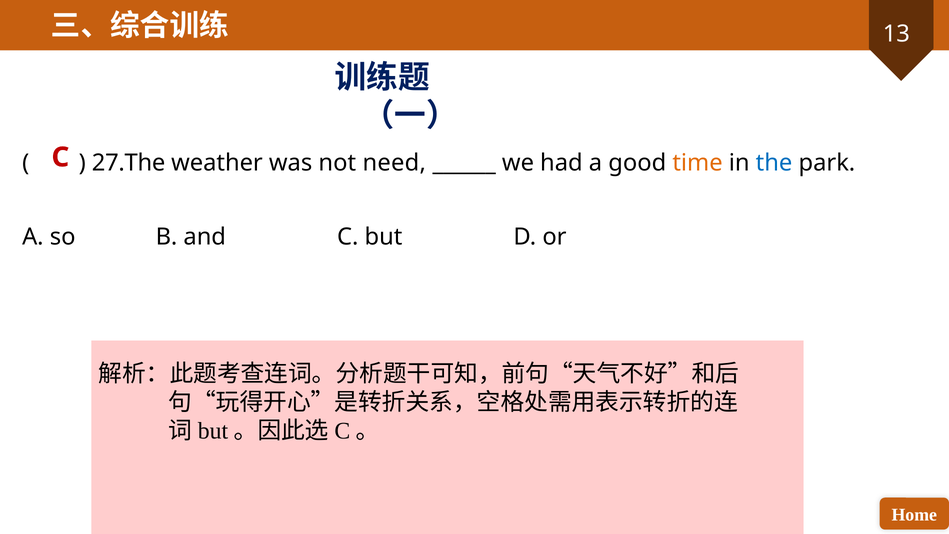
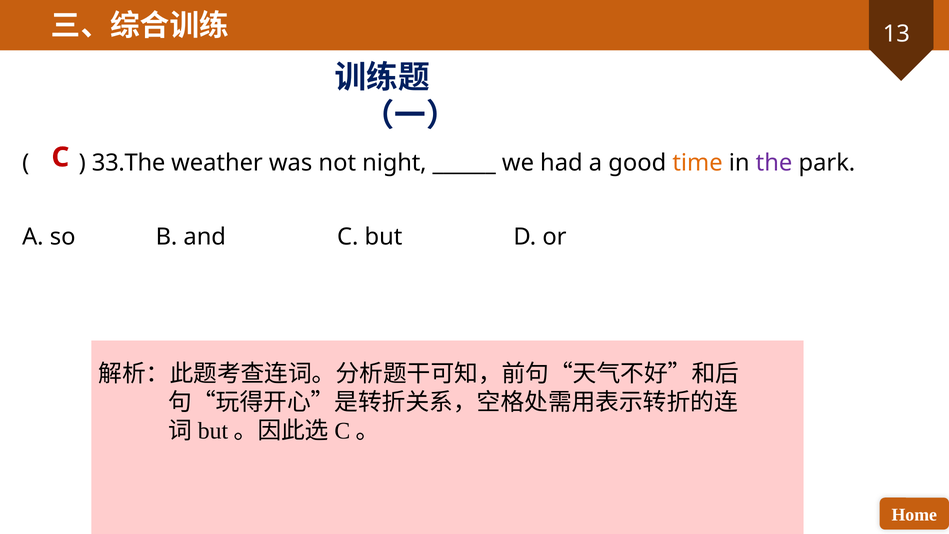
27.The: 27.The -> 33.The (129, 163)
need: need -> night (394, 163)
the colour: blue -> purple (774, 163)
